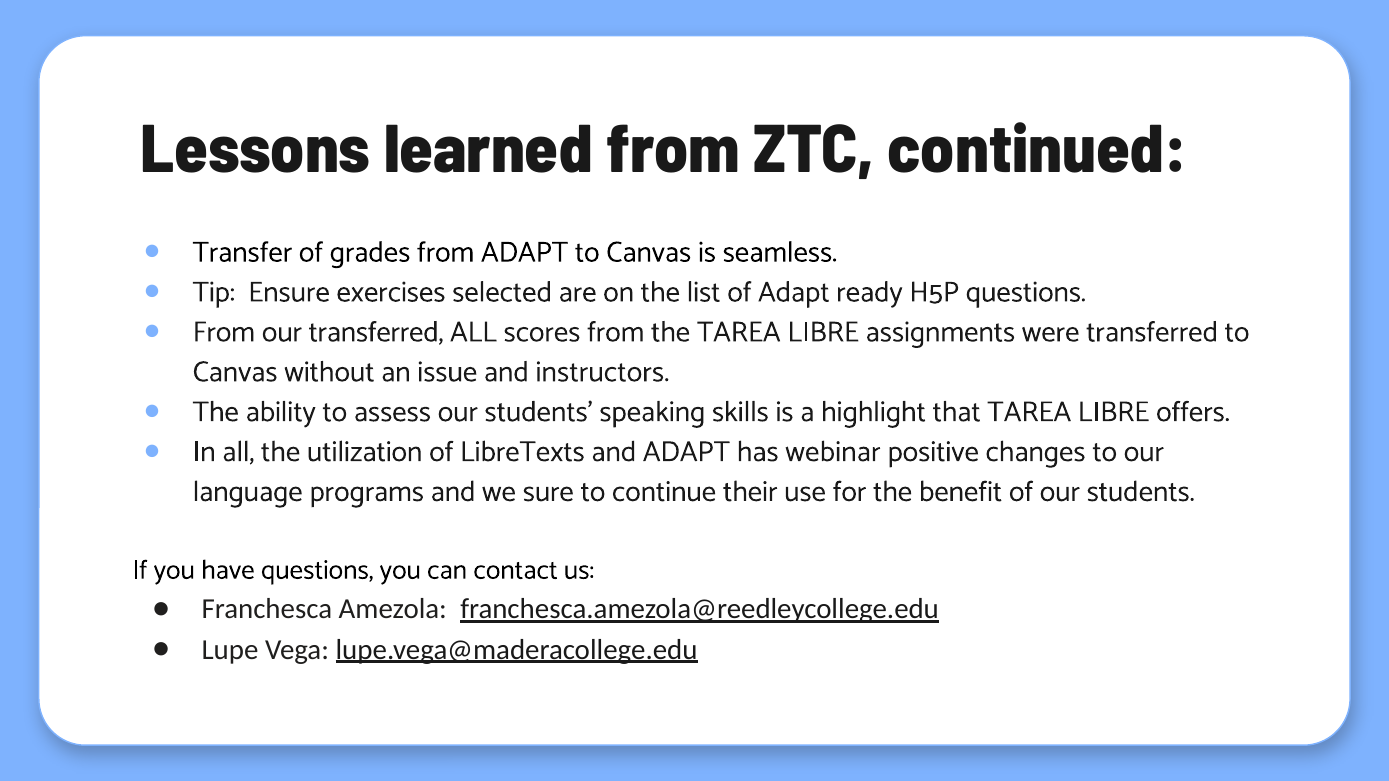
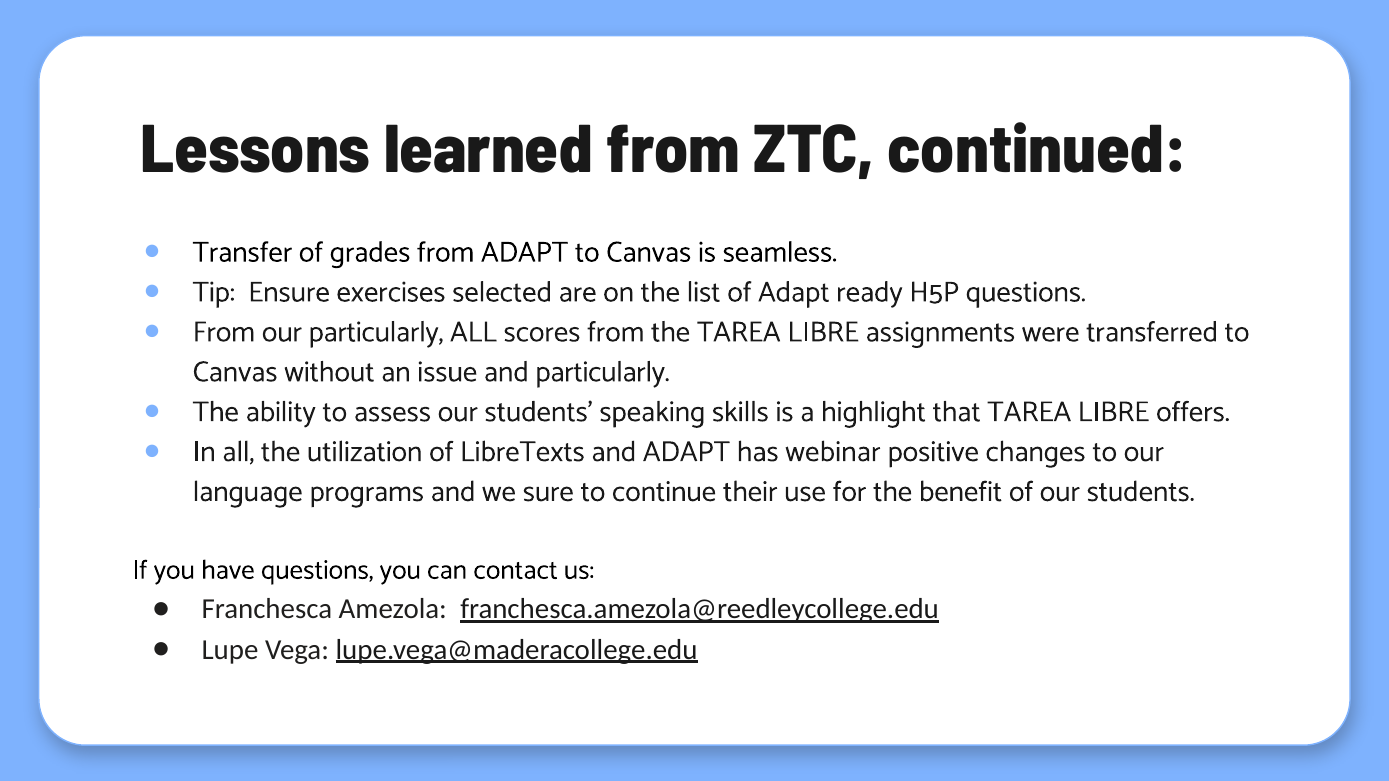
our transferred: transferred -> particularly (376, 332)
and instructors: instructors -> particularly (602, 372)
